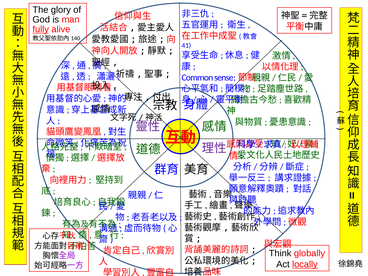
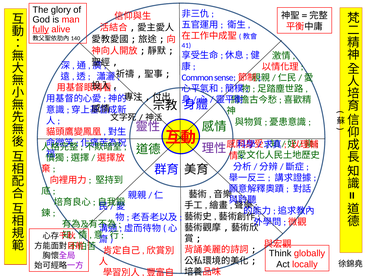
locally underline: present -> none (305, 264)
